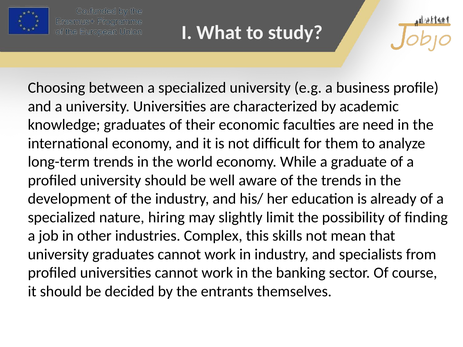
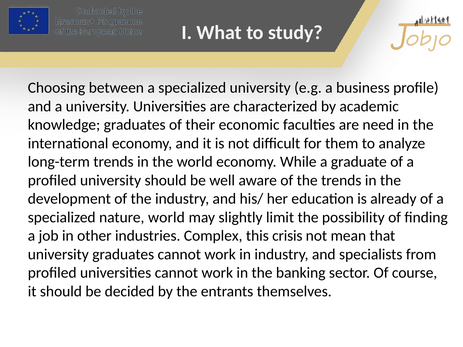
nature hiring: hiring -> world (166, 217)
skills: skills -> crisis (287, 236)
